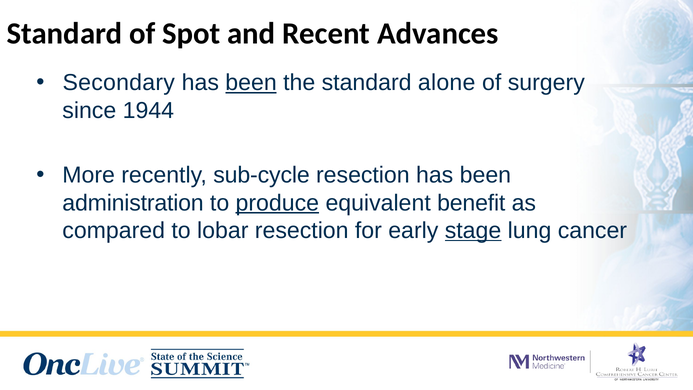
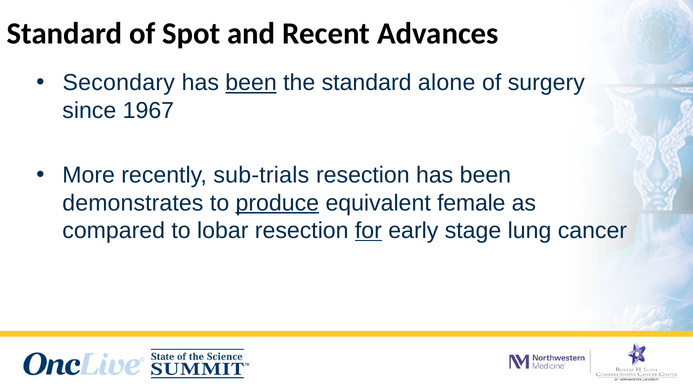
1944: 1944 -> 1967 (148, 111)
sub-cycle: sub-cycle -> sub-trials (261, 175)
administration: administration -> demonstrates (133, 203)
benefit: benefit -> female (471, 203)
for underline: none -> present (368, 231)
stage underline: present -> none (473, 231)
